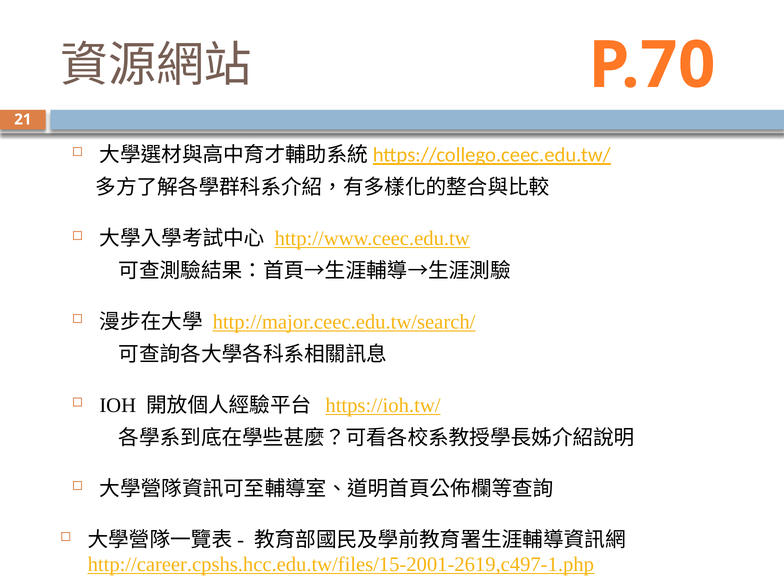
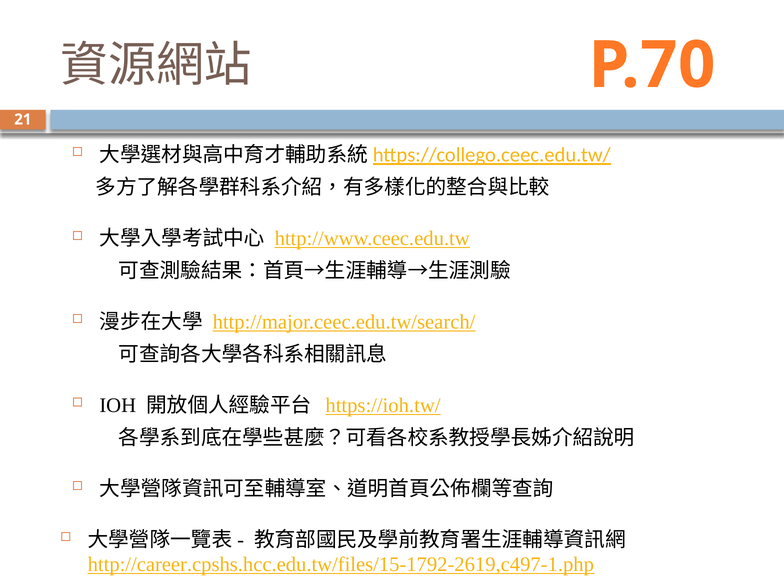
http://career.cpshs.hcc.edu.tw/files/15-2001-2619,c497-1.php: http://career.cpshs.hcc.edu.tw/files/15-2001-2619,c497-1.php -> http://career.cpshs.hcc.edu.tw/files/15-1792-2619,c497-1.php (341, 565)
